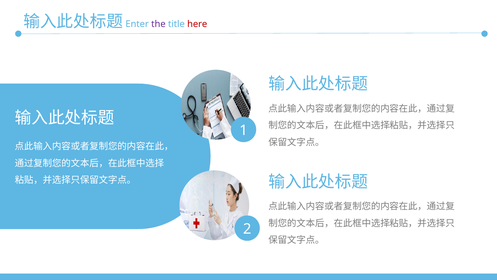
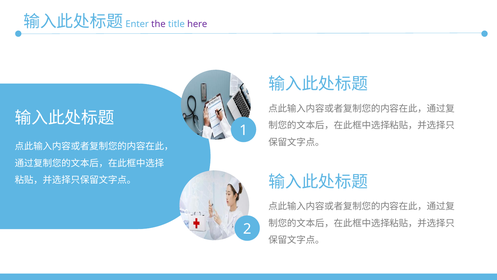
here colour: red -> purple (197, 24)
